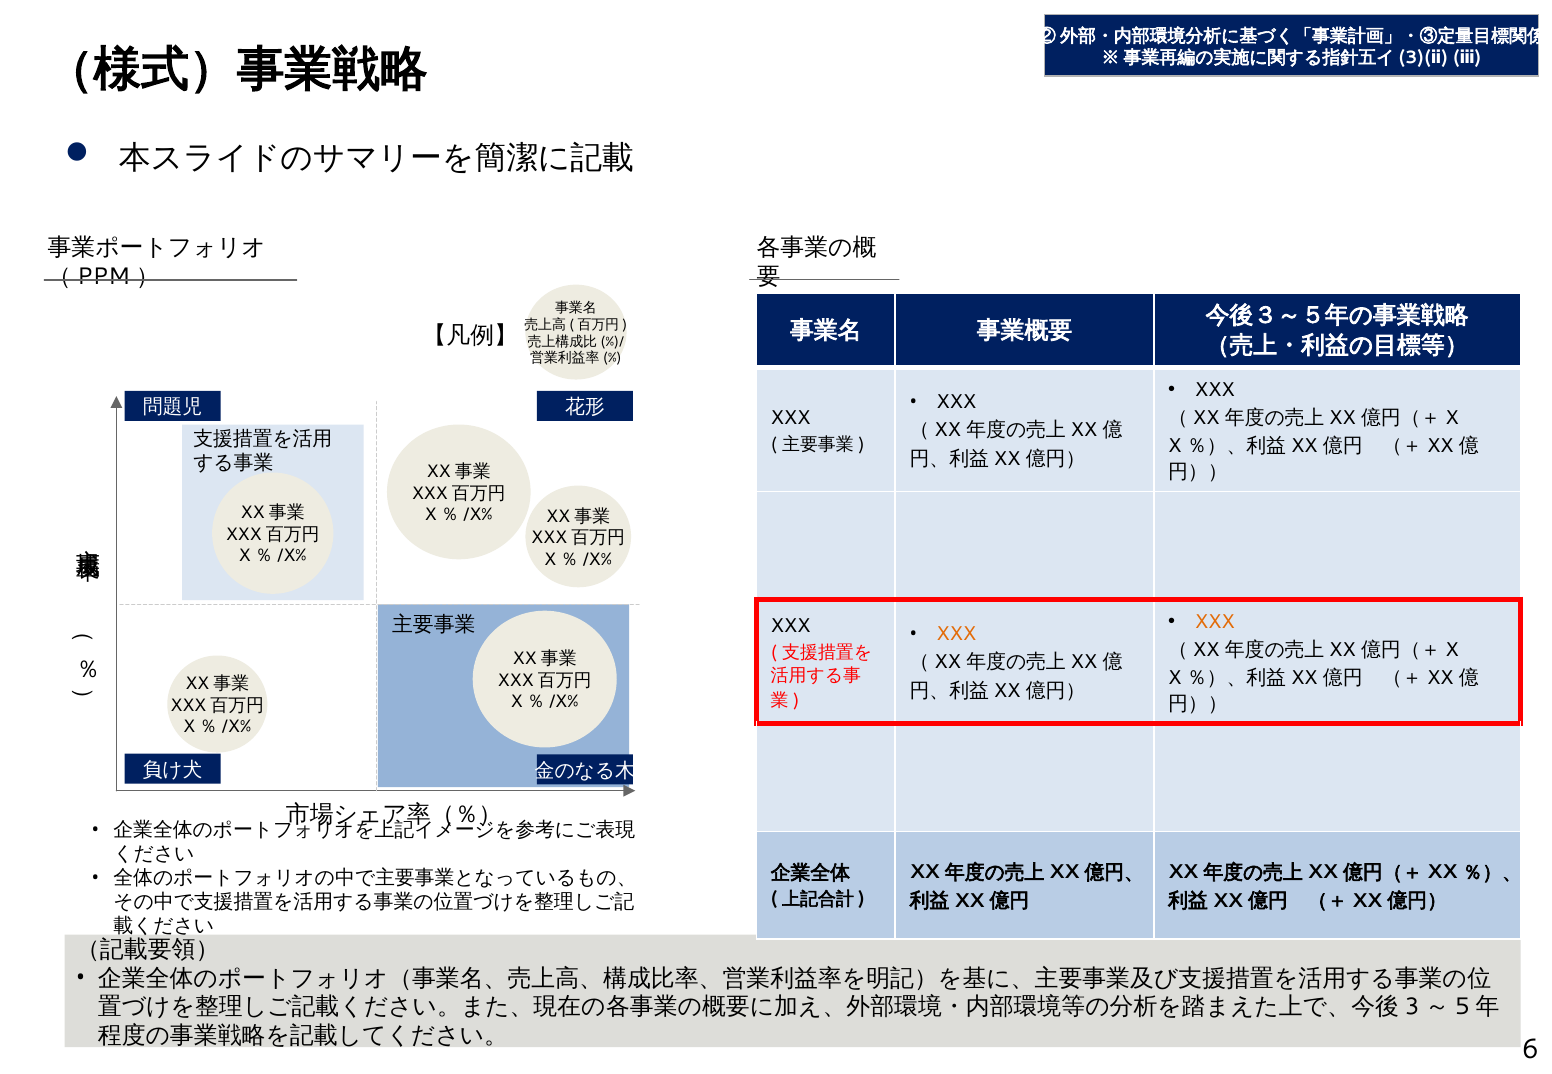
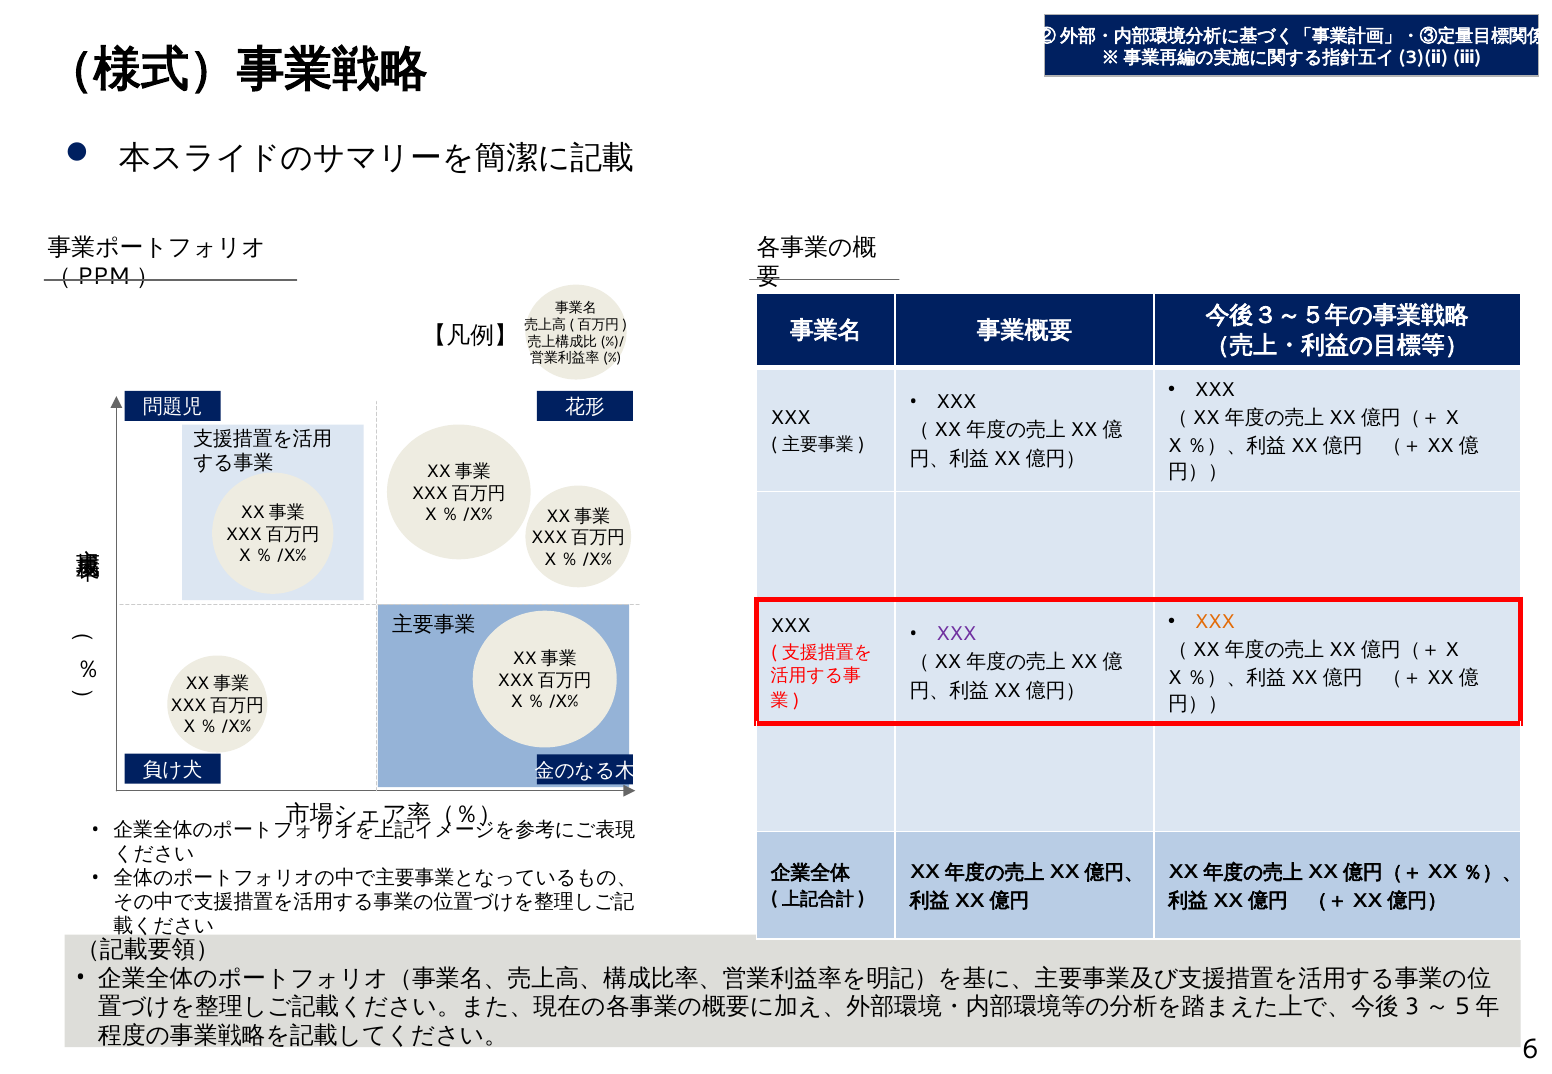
XXX colour: orange -> purple (956, 634)
